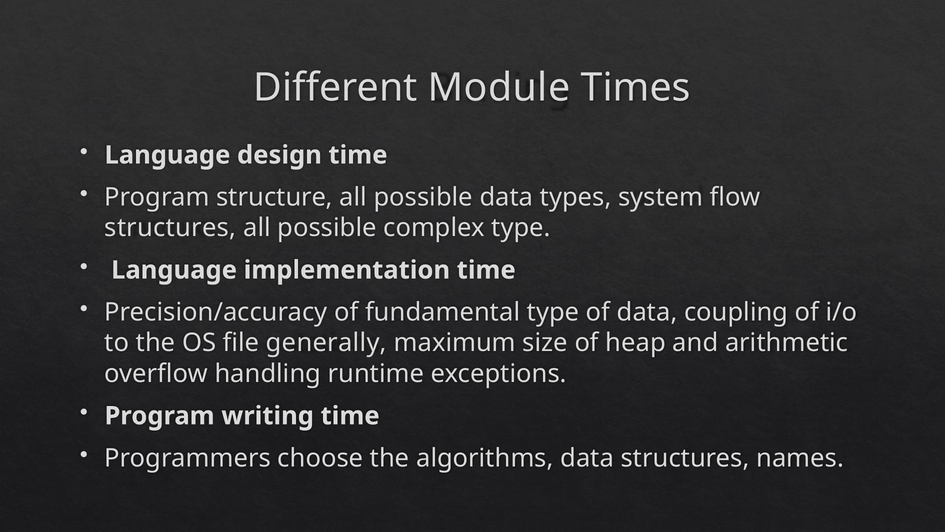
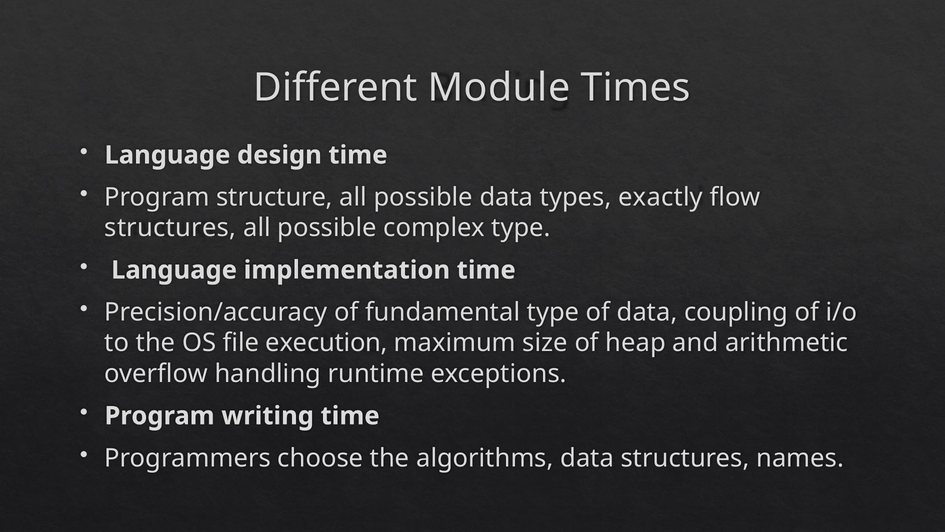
system: system -> exactly (661, 197)
generally: generally -> execution (327, 343)
